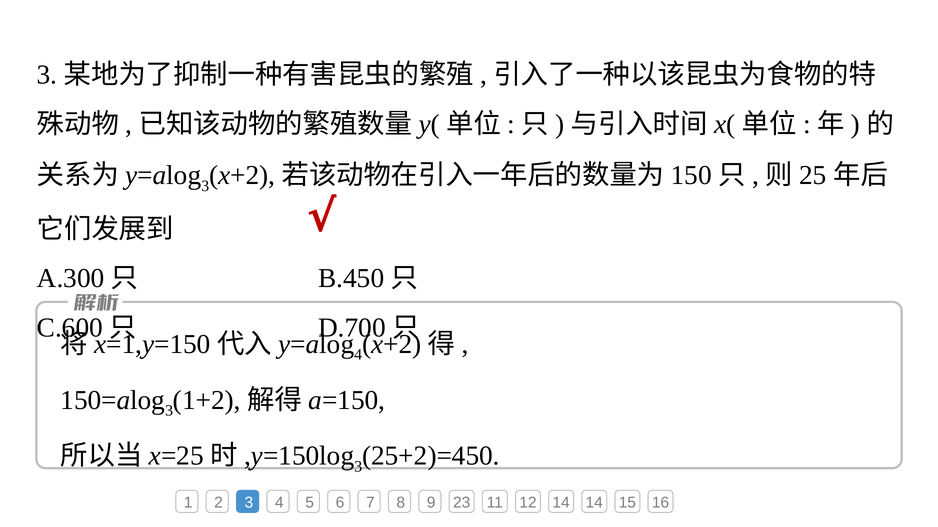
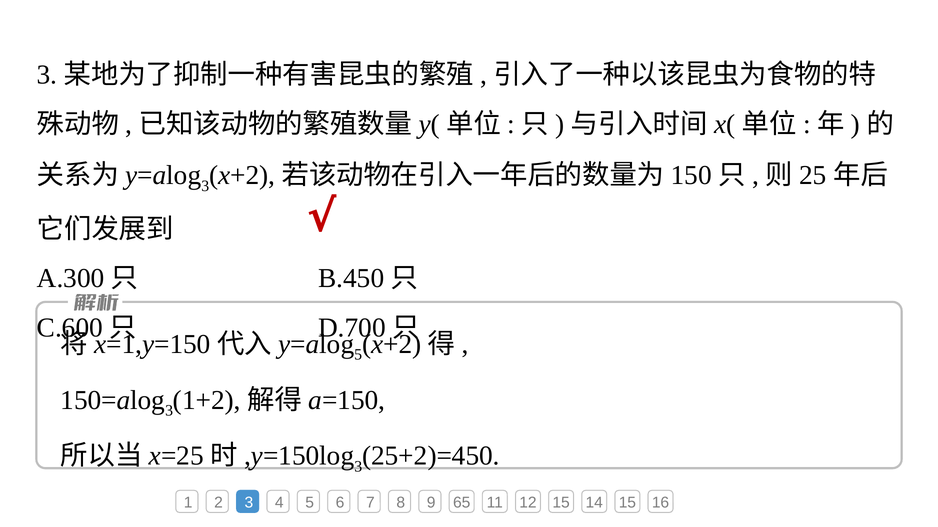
4: 4 -> 5 (358, 355)
23: 23 -> 65 (462, 503)
12 14: 14 -> 15 (561, 503)
